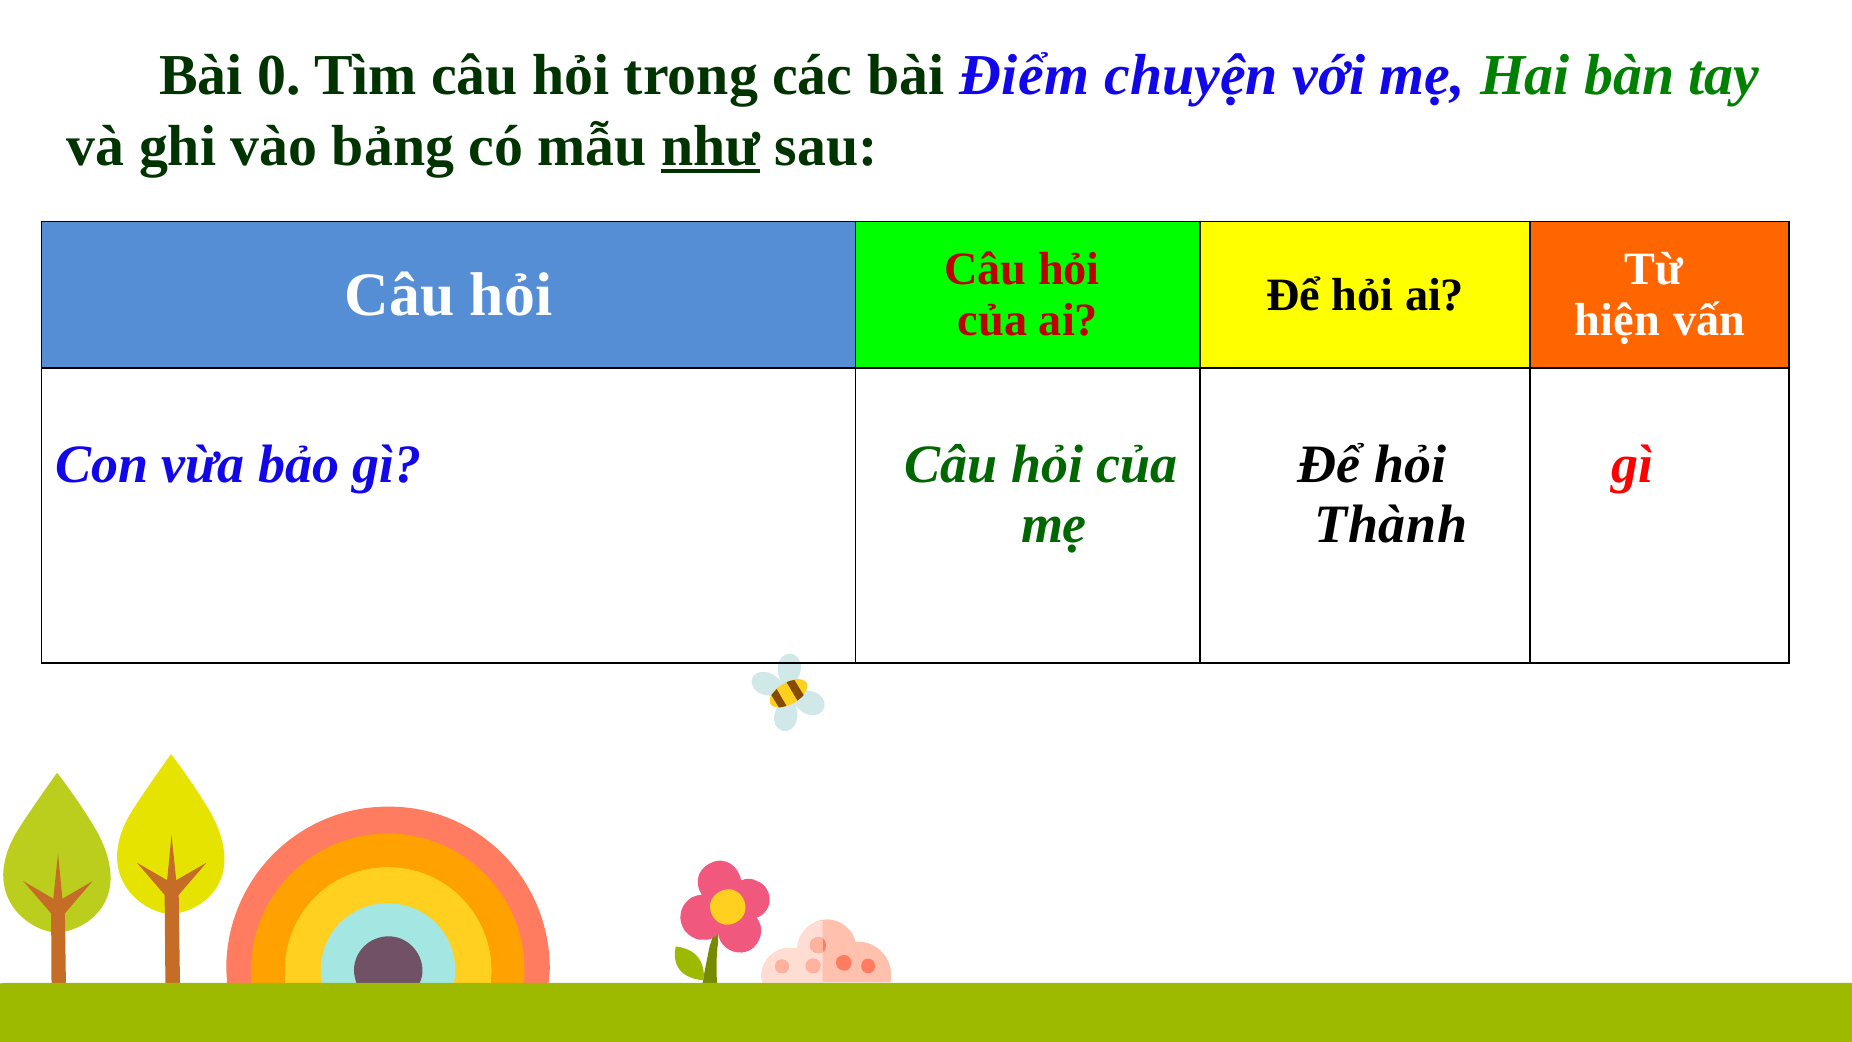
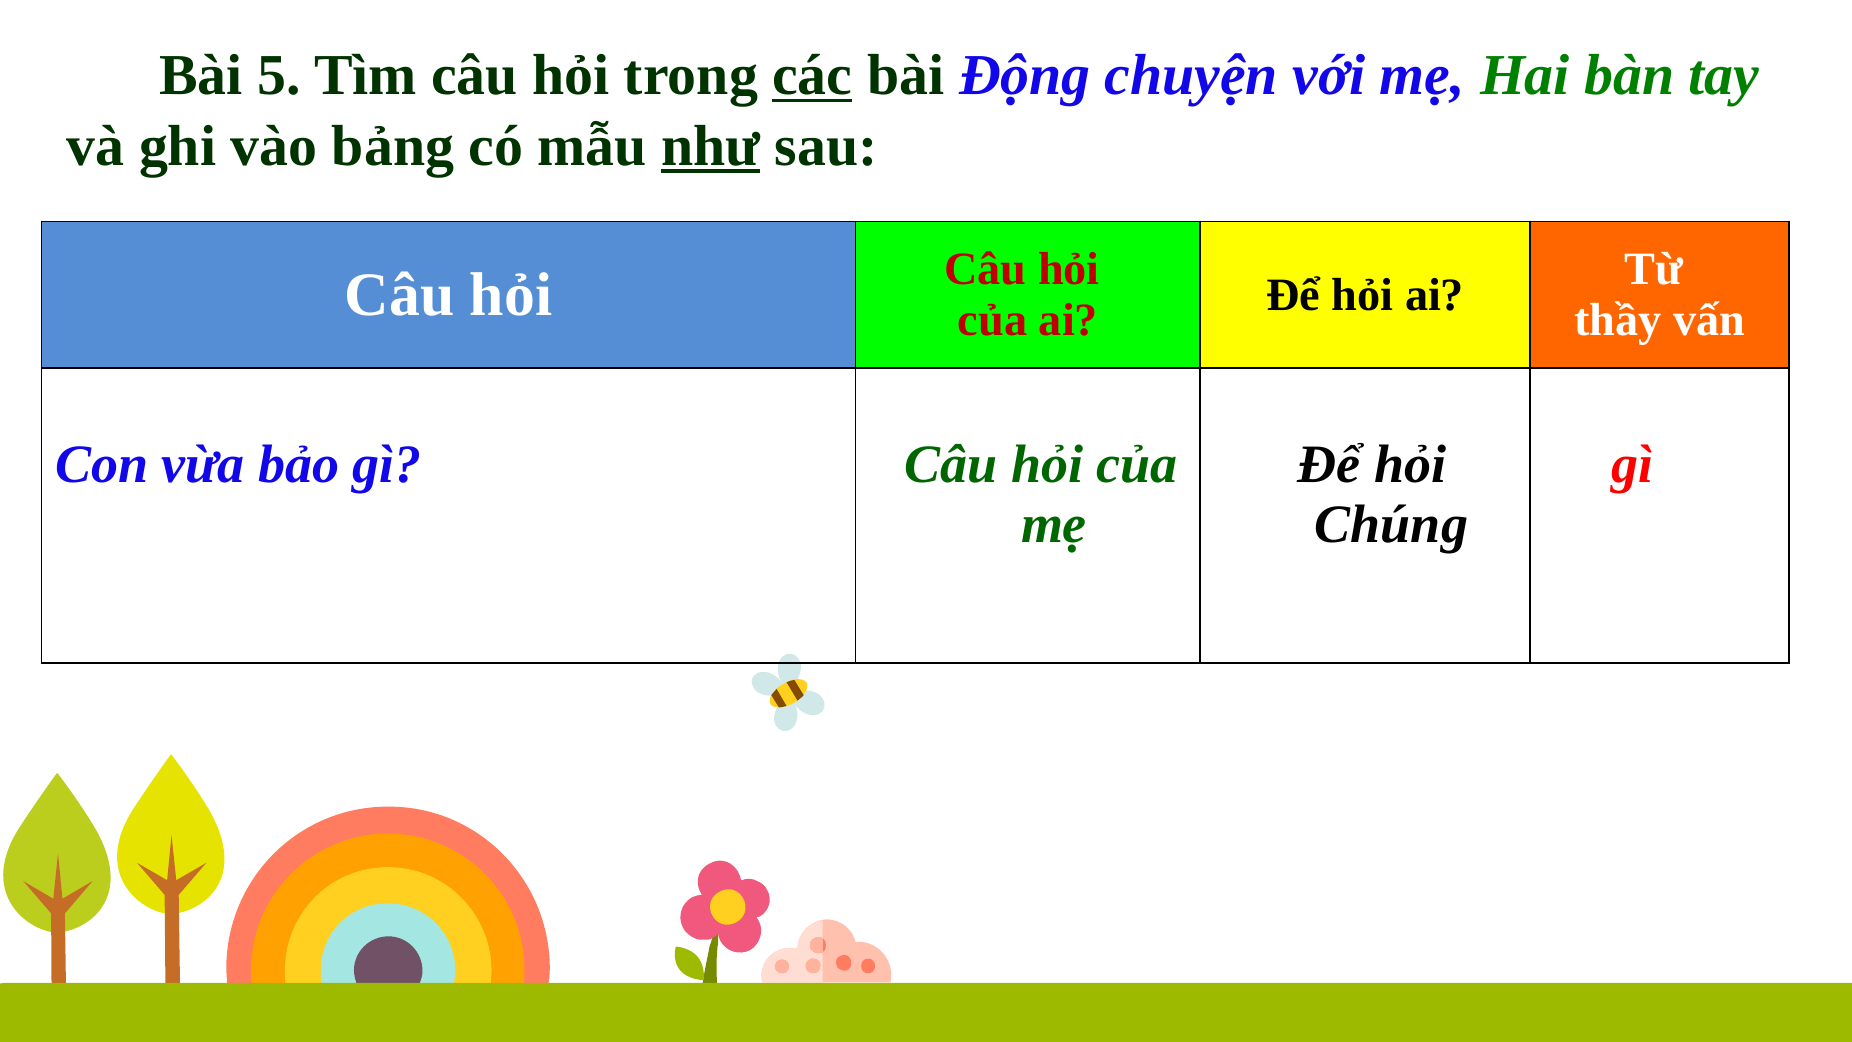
0: 0 -> 5 (279, 76)
các underline: none -> present (812, 76)
Điểm: Điểm -> Động (1025, 76)
hiện: hiện -> thầy (1618, 320)
Thành: Thành -> Chúng (1391, 525)
